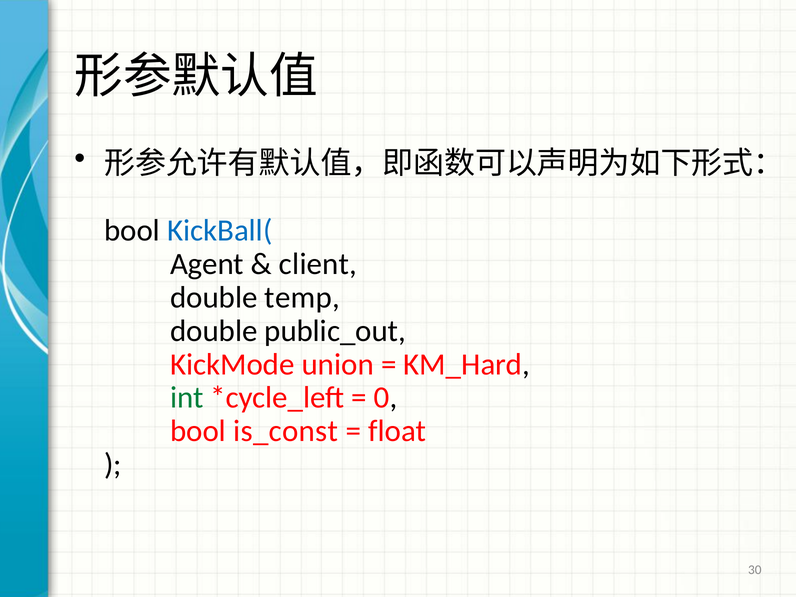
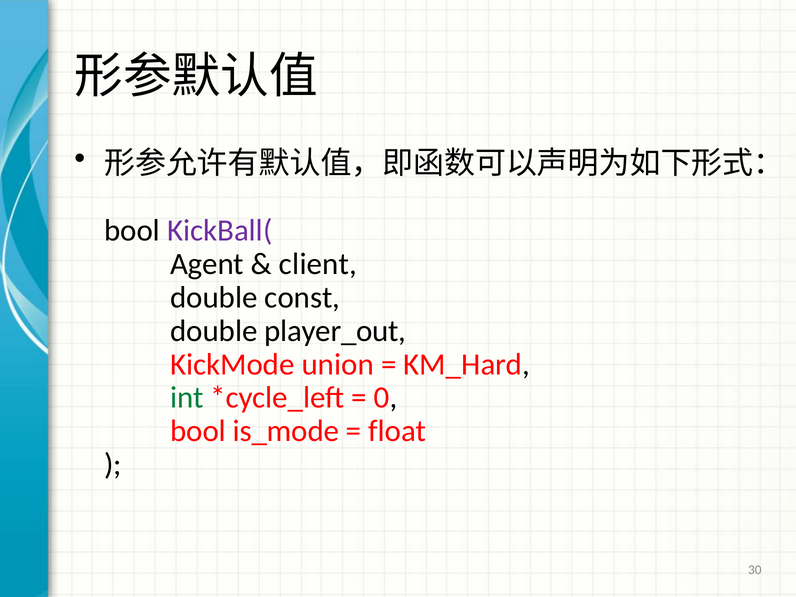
KickBall( colour: blue -> purple (220, 231)
temp: temp -> const (302, 297)
public_out: public_out -> player_out (335, 331)
is_const: is_const -> is_mode (286, 431)
